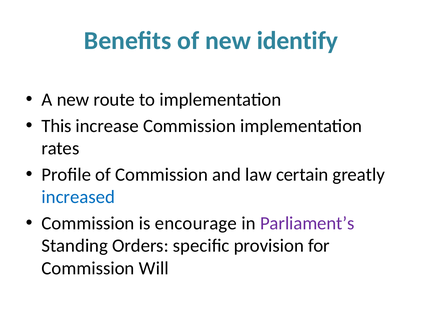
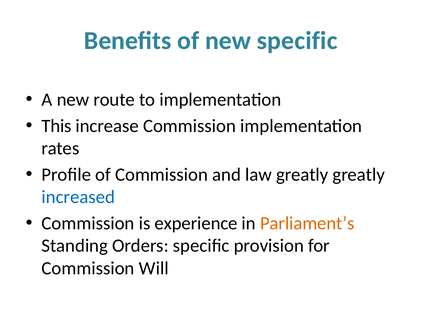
new identify: identify -> specific (297, 41)
law certain: certain -> greatly (302, 175)
encourage: encourage -> experience (196, 224)
Parliament’s colour: purple -> orange (307, 224)
